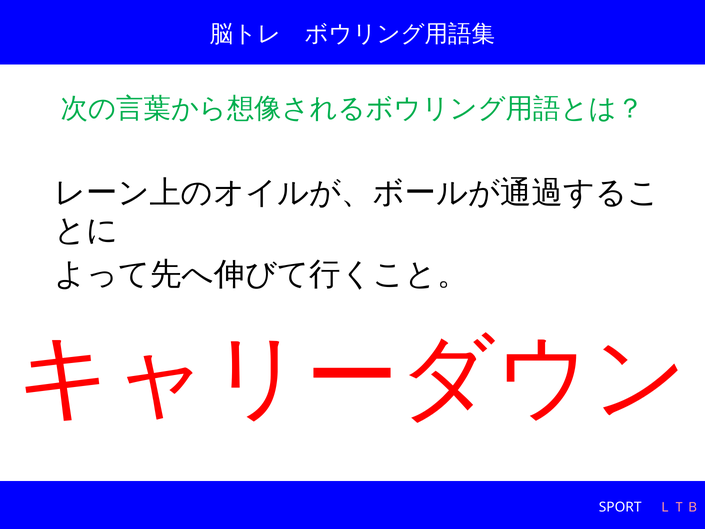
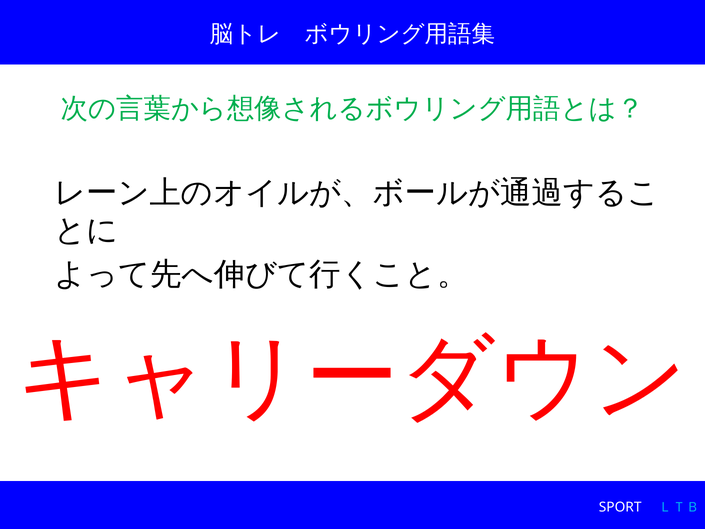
ＬＴＢ colour: pink -> light blue (679, 507)
